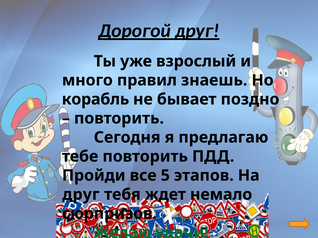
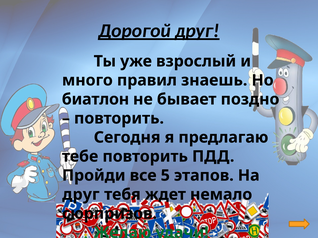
корабль: корабль -> биатлон (96, 99)
